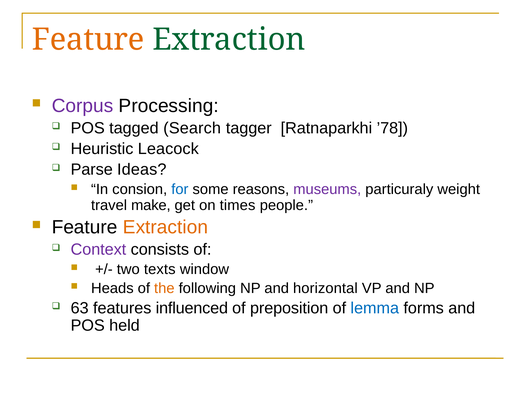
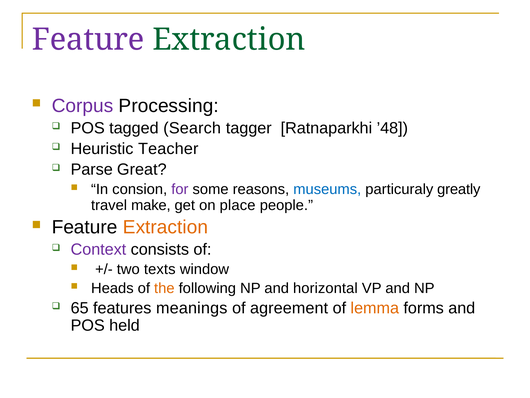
Feature colour: orange -> purple (88, 39)
’78: ’78 -> ’48 (392, 128)
Leacock: Leacock -> Teacher (168, 149)
Ideas: Ideas -> Great (142, 169)
for colour: blue -> purple (180, 189)
museums colour: purple -> blue (327, 189)
weight: weight -> greatly (459, 189)
times: times -> place (238, 205)
63: 63 -> 65 (80, 308)
influenced: influenced -> meanings (192, 308)
preposition: preposition -> agreement (289, 308)
lemma colour: blue -> orange (375, 308)
